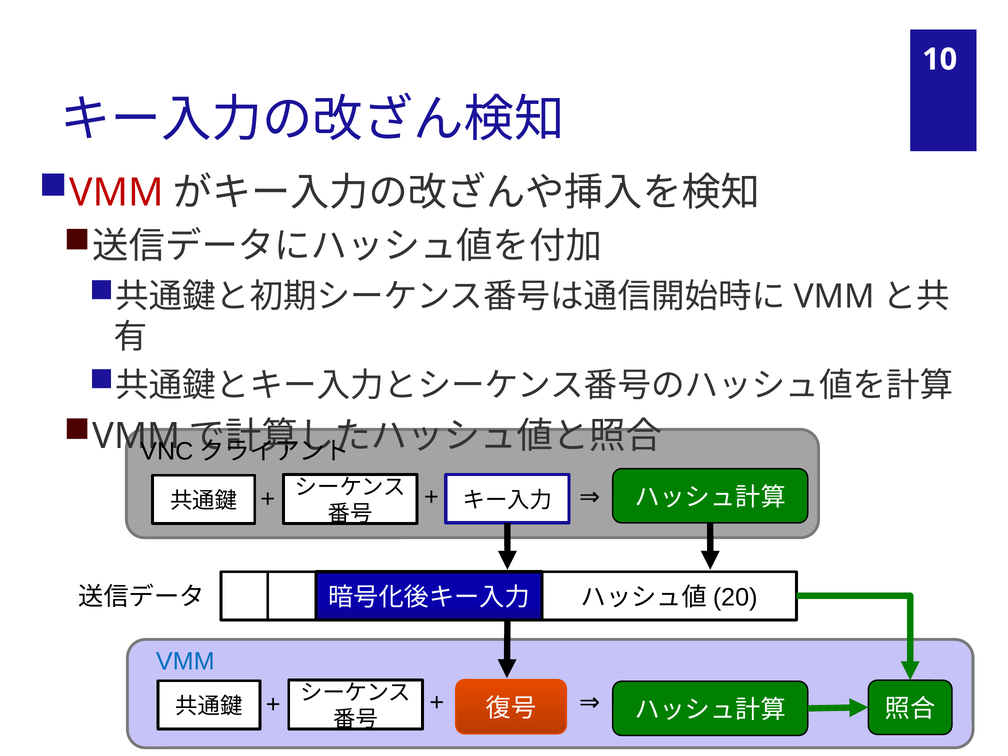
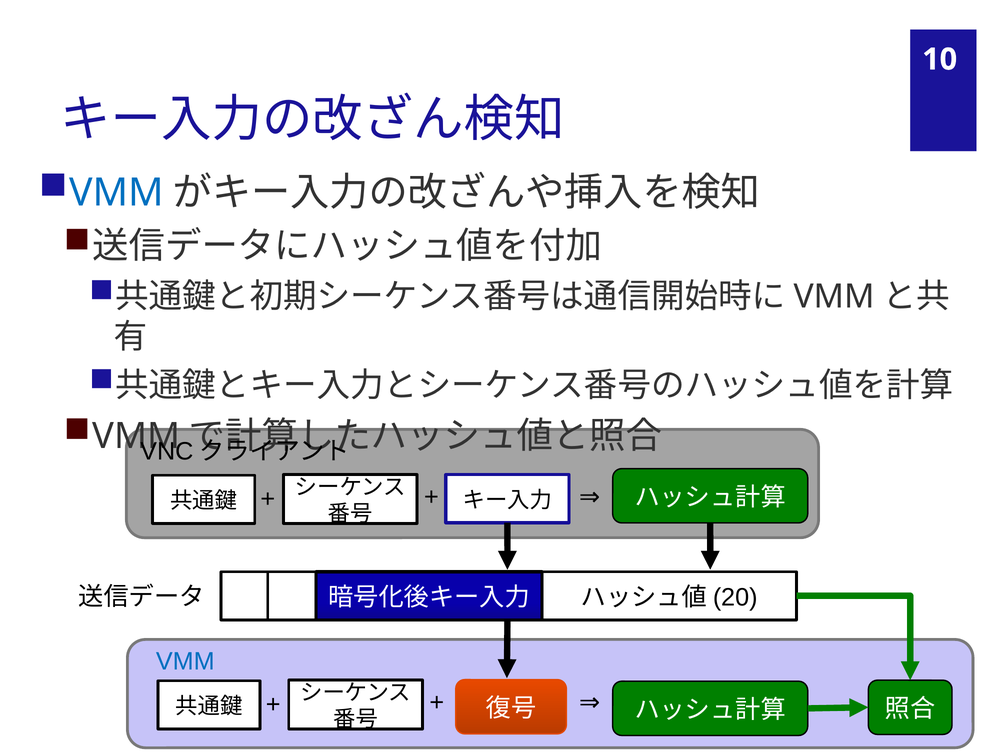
VMM colour: red -> blue (116, 193)
